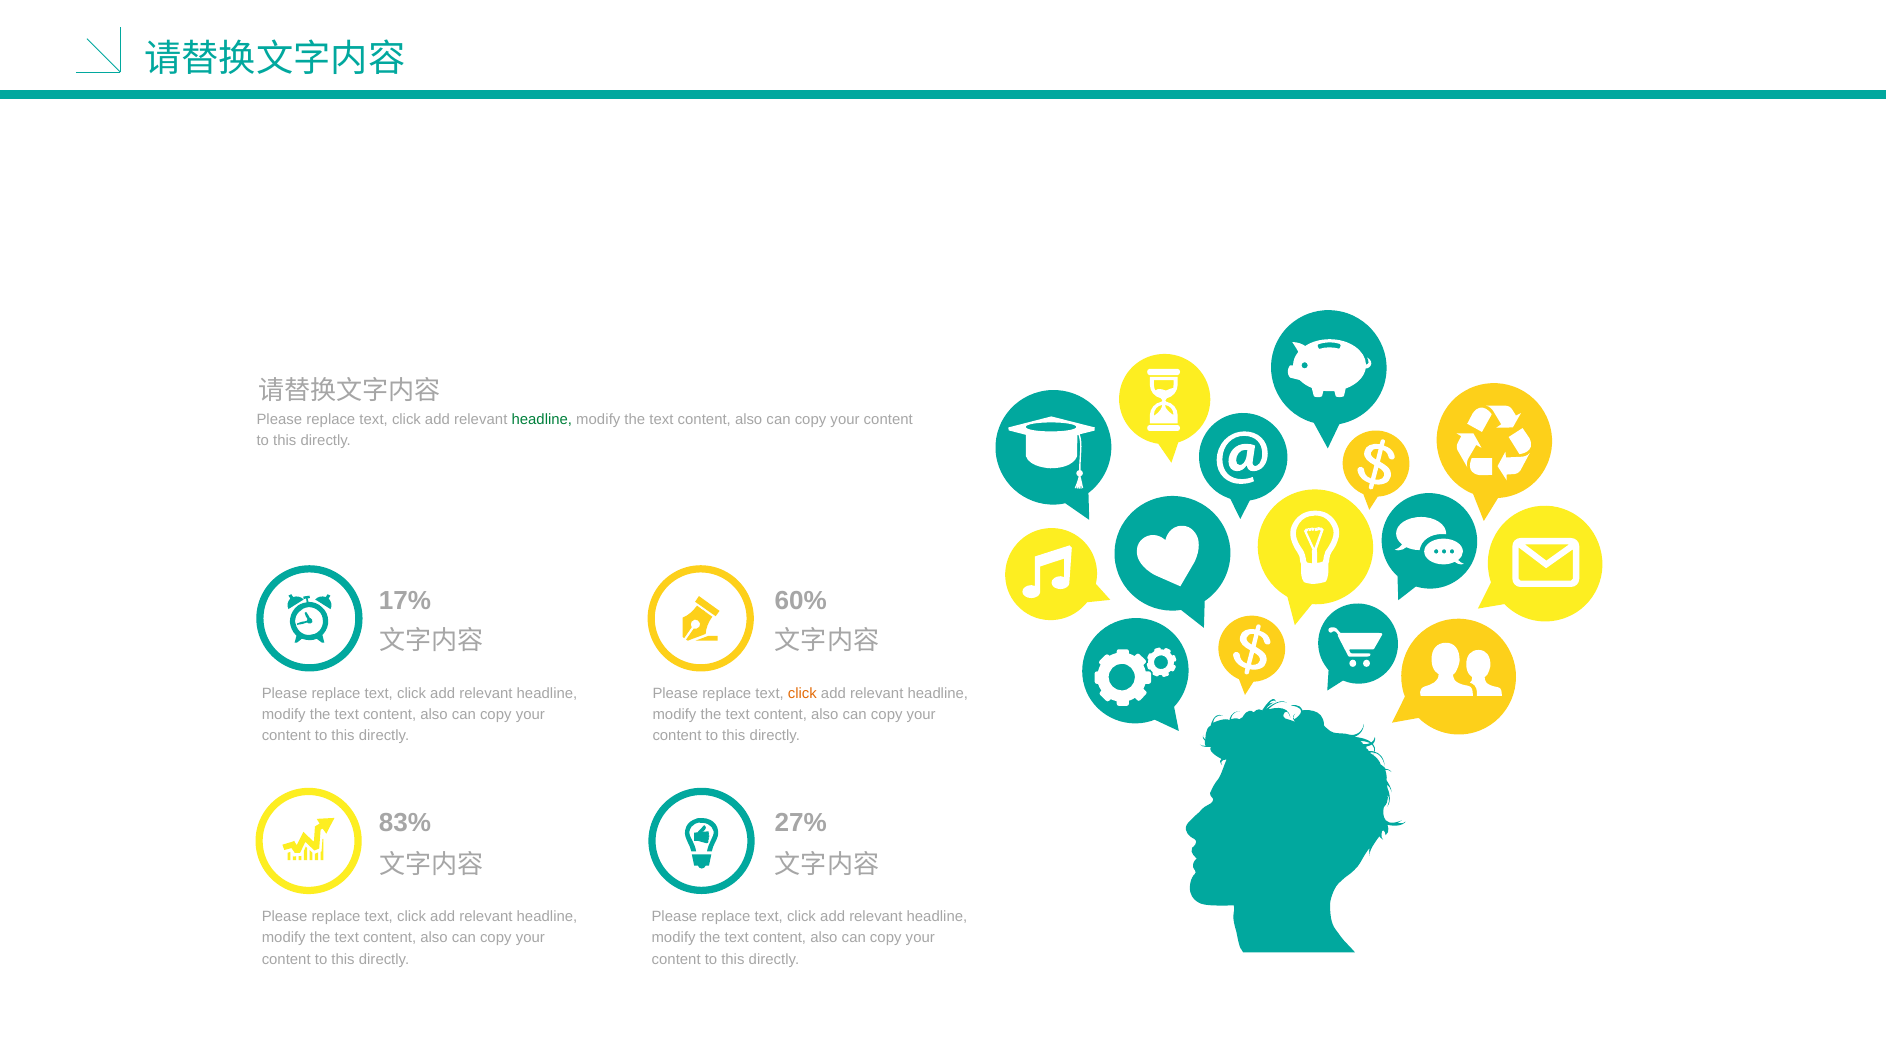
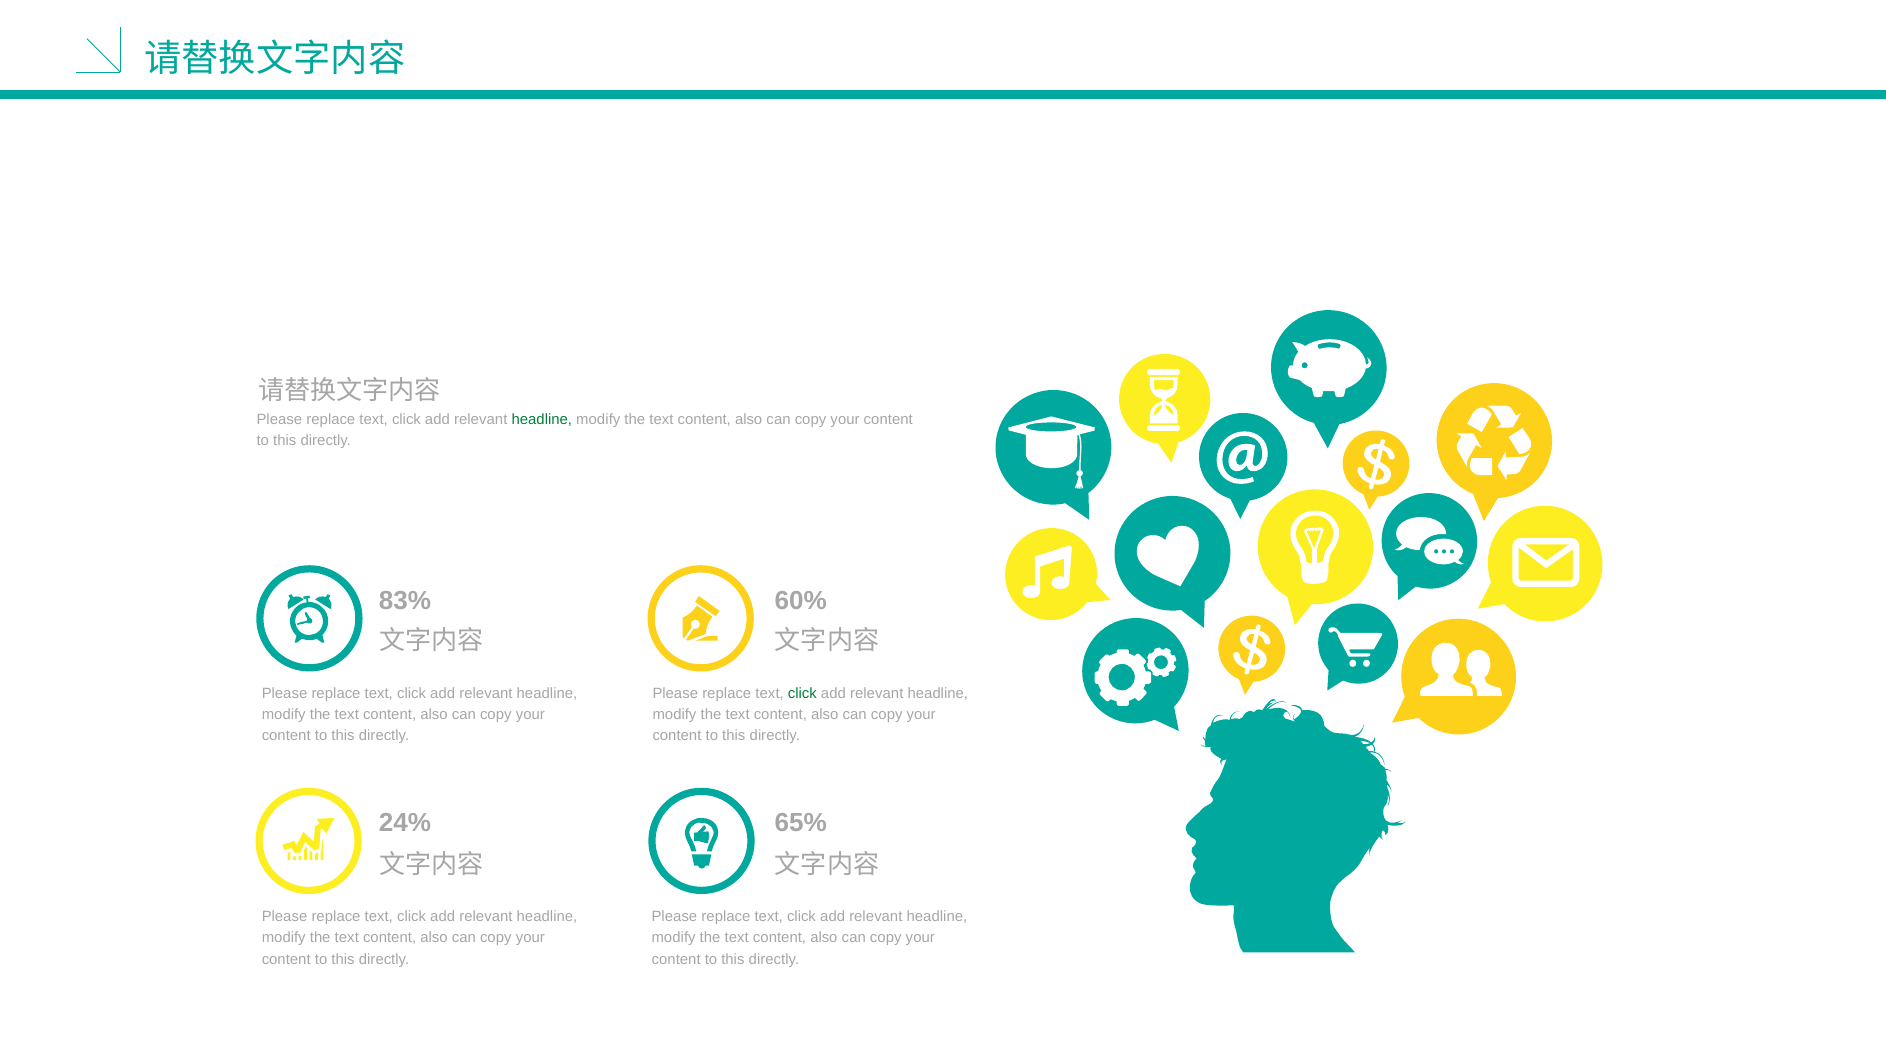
17%: 17% -> 83% (405, 601)
click colour: orange -> green (802, 693)
83%: 83% -> 24% (405, 823)
27%: 27% -> 65% (801, 823)
